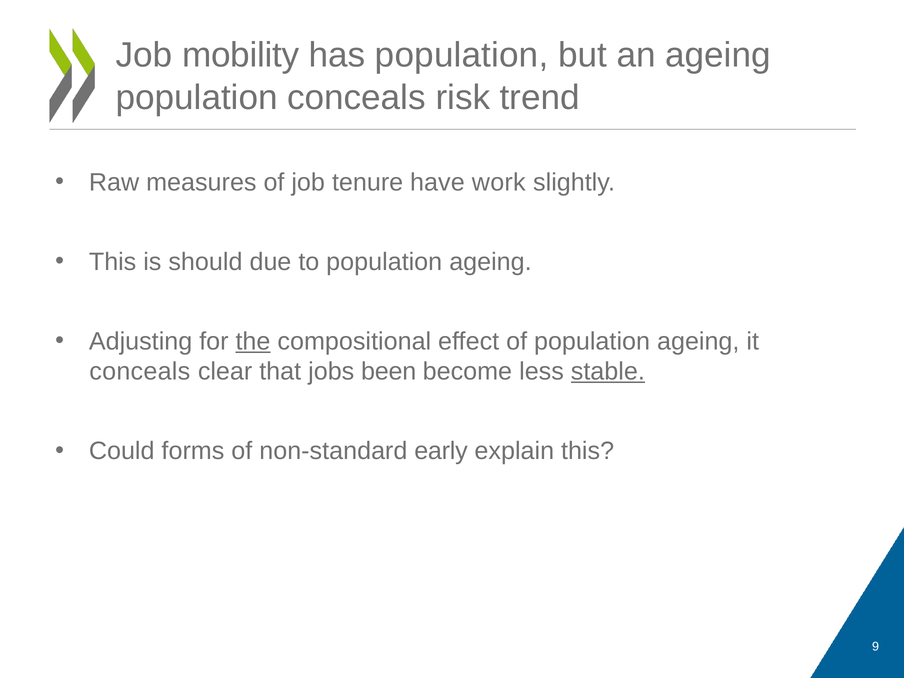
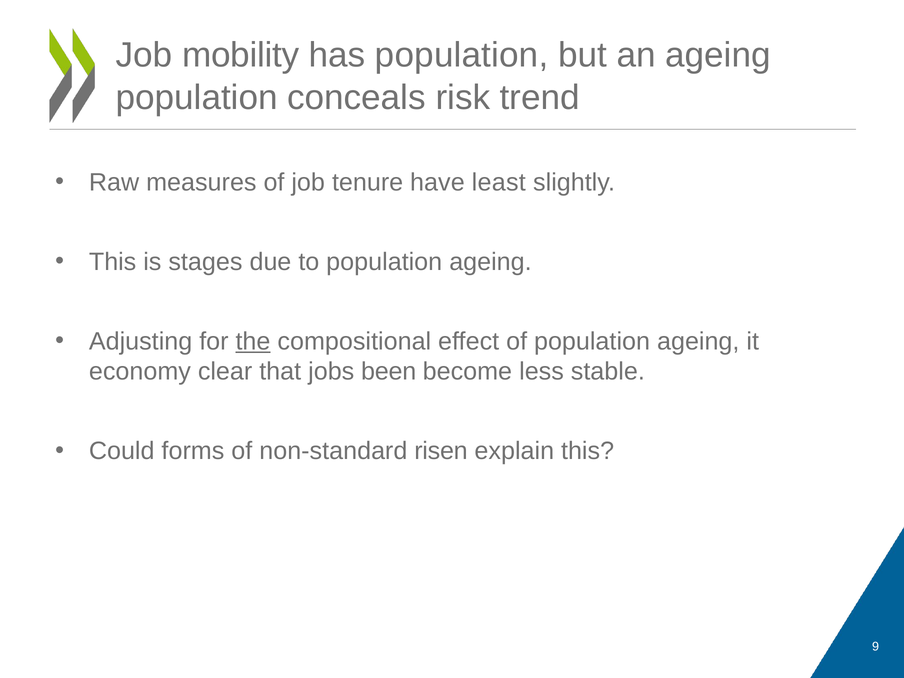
work: work -> least (499, 182)
should: should -> stages (205, 262)
conceals: conceals -> economy (140, 372)
stable underline: present -> none (608, 372)
early: early -> risen (441, 451)
